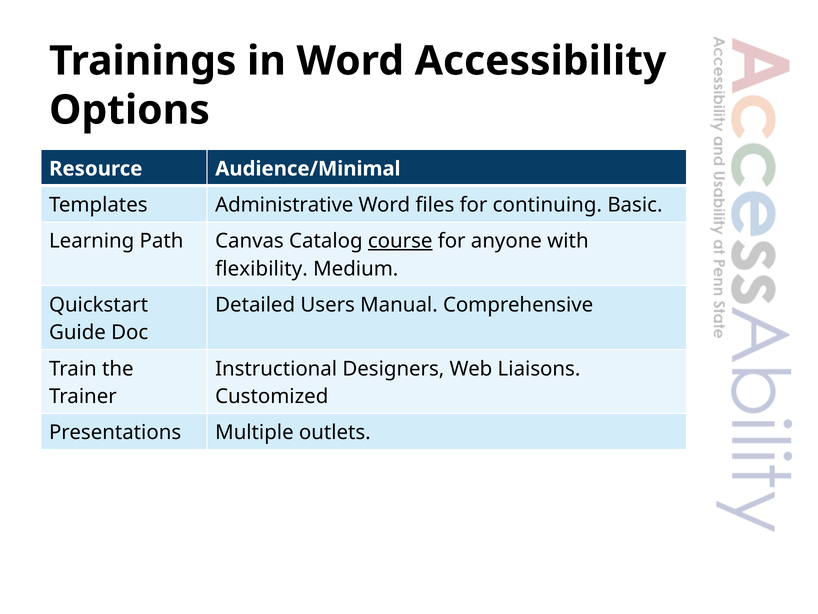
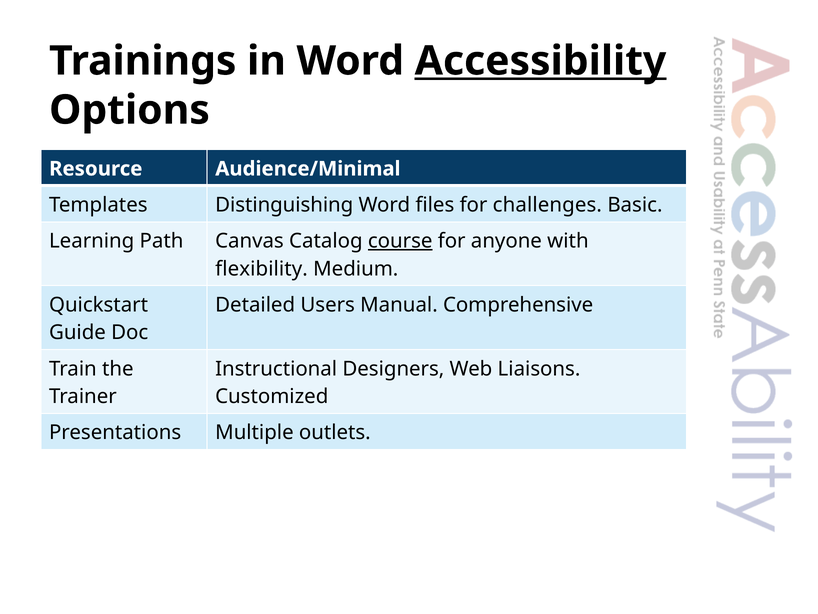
Accessibility underline: none -> present (540, 61)
Administrative: Administrative -> Distinguishing (284, 205)
continuing: continuing -> challenges (547, 205)
